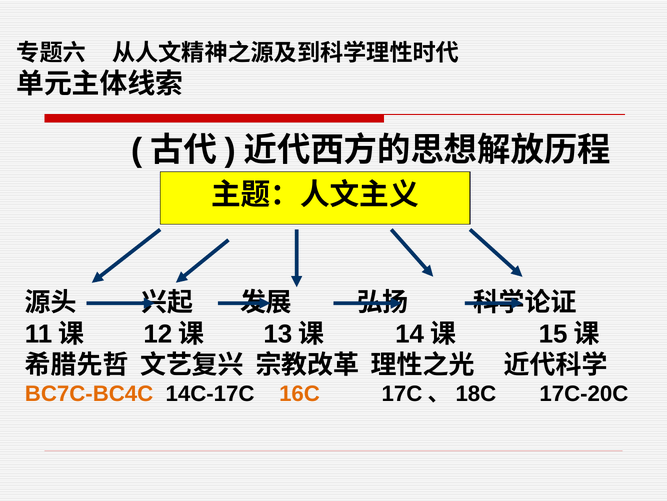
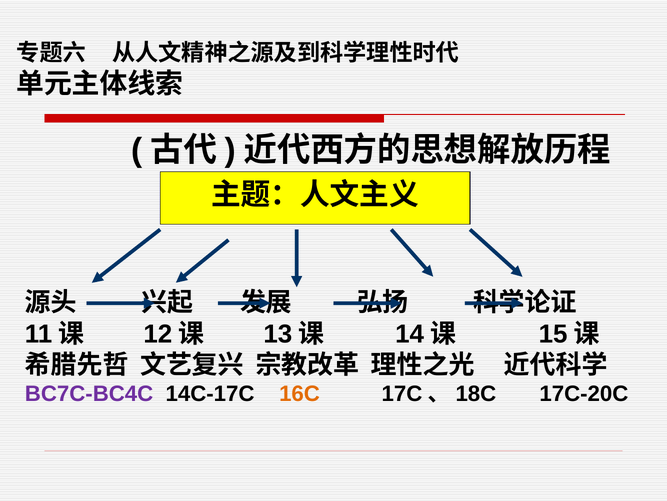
BC7C-BC4C colour: orange -> purple (89, 393)
